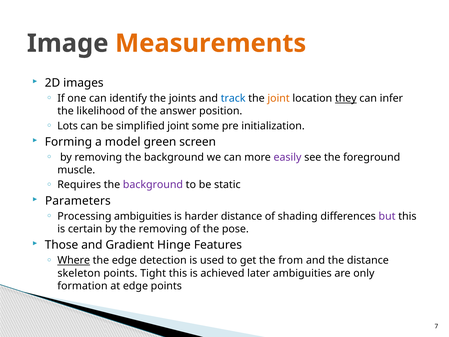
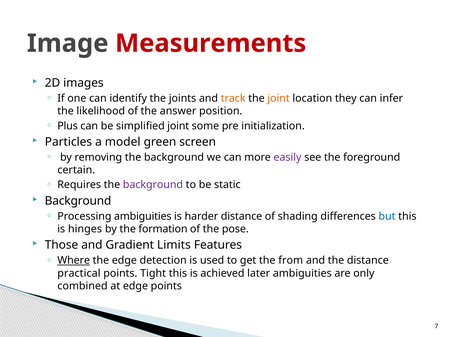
Measurements colour: orange -> red (211, 43)
track colour: blue -> orange (233, 98)
they underline: present -> none (346, 98)
Lots: Lots -> Plus (68, 126)
Forming: Forming -> Particles (68, 142)
muscle: muscle -> certain (76, 170)
Parameters: Parameters -> Background (78, 201)
but colour: purple -> blue (387, 216)
certain: certain -> hinges (85, 229)
the removing: removing -> formation (163, 229)
Hinge: Hinge -> Limits (174, 245)
skeleton: skeleton -> practical (79, 273)
formation: formation -> combined (82, 286)
